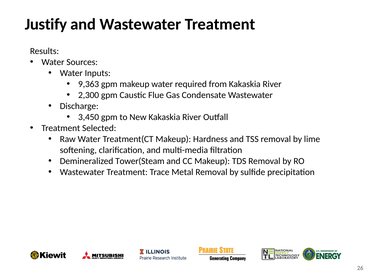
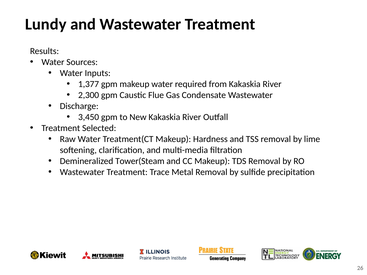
Justify: Justify -> Lundy (46, 24)
9,363: 9,363 -> 1,377 (89, 84)
